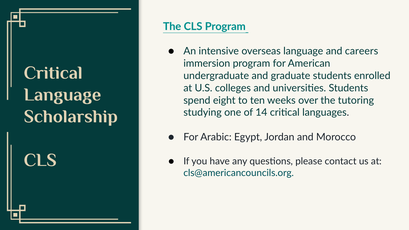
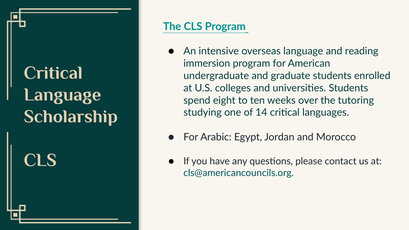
careers: careers -> reading (362, 51)
